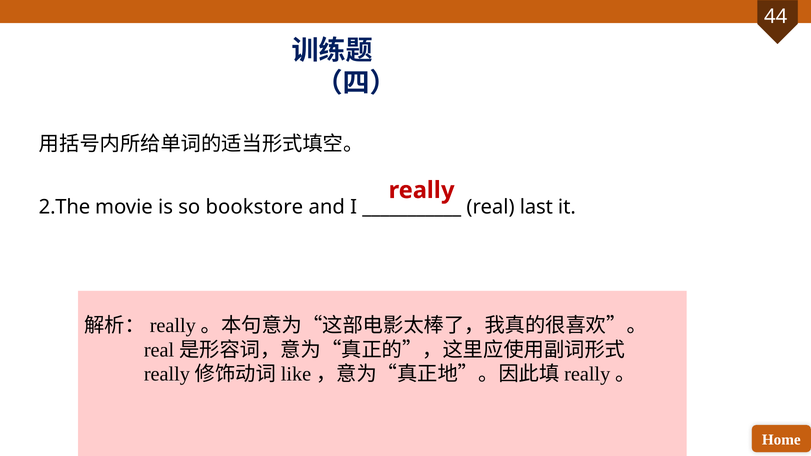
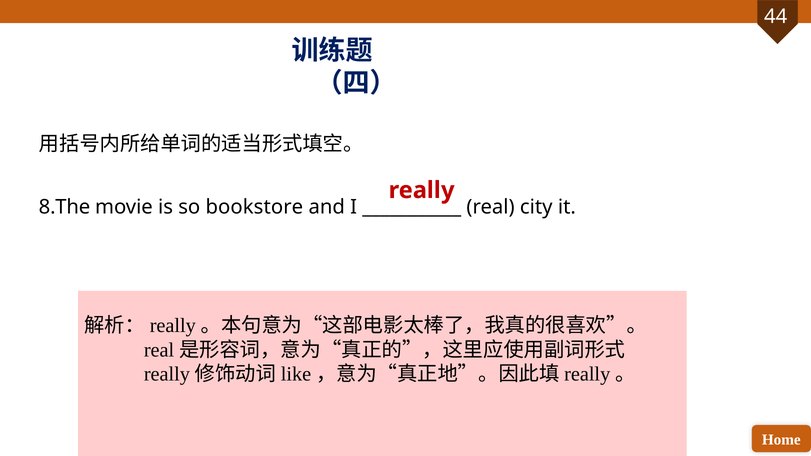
2.The: 2.The -> 8.The (64, 207)
last: last -> city (536, 207)
